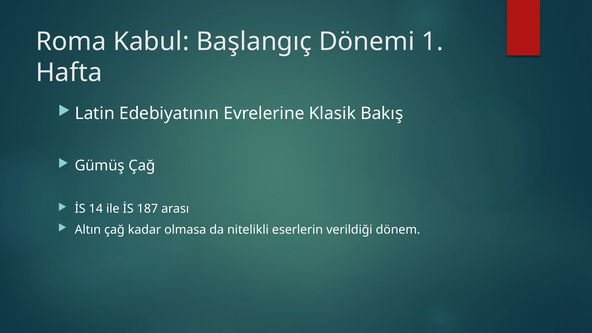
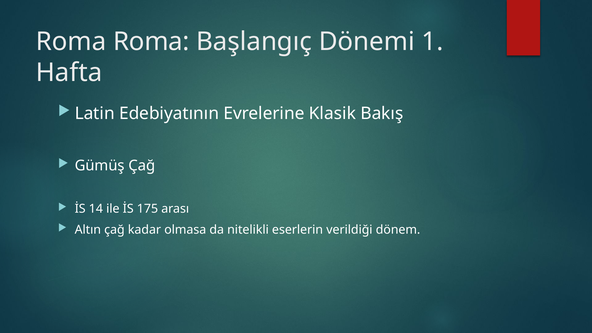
Roma Kabul: Kabul -> Roma (151, 42)
187: 187 -> 175 (147, 209)
